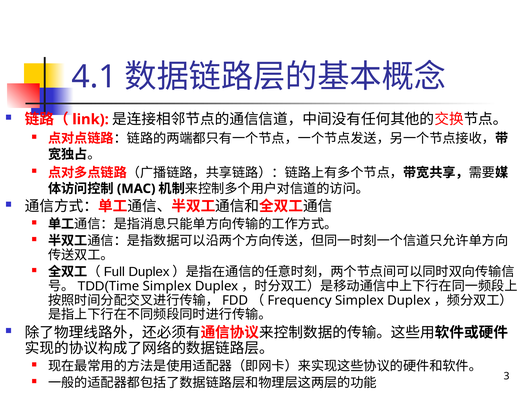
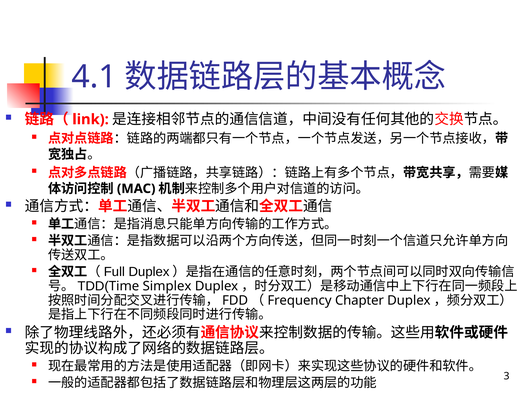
Simplex: Simplex -> Chapter (359, 300)
